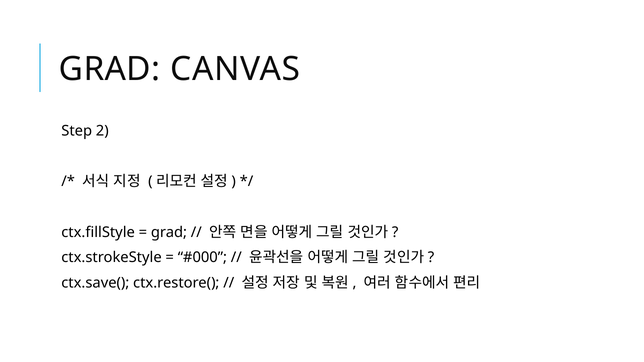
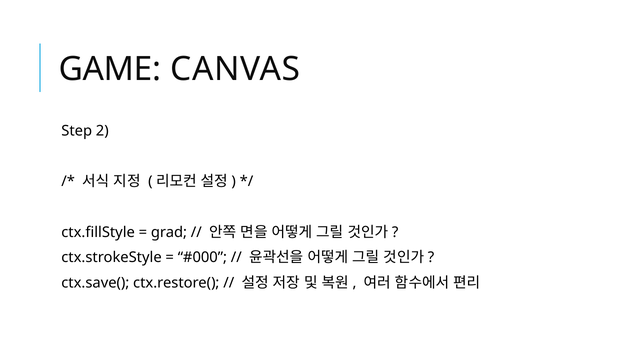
GRAD: GRAD -> GAME (110, 69)
